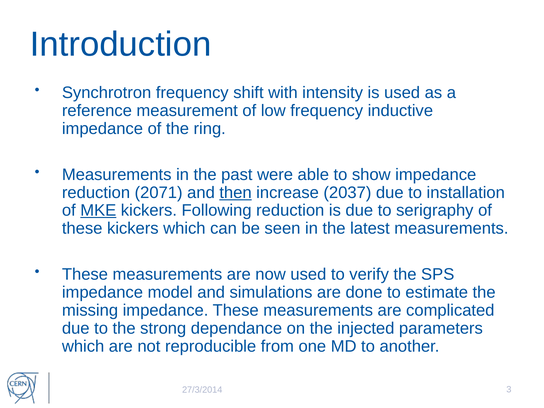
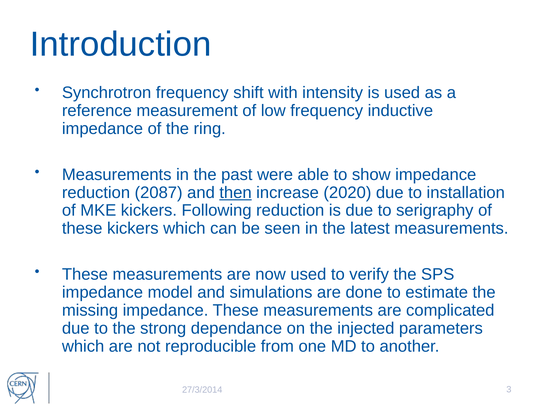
2071: 2071 -> 2087 (159, 193)
2037: 2037 -> 2020 (347, 193)
MKE underline: present -> none (98, 210)
